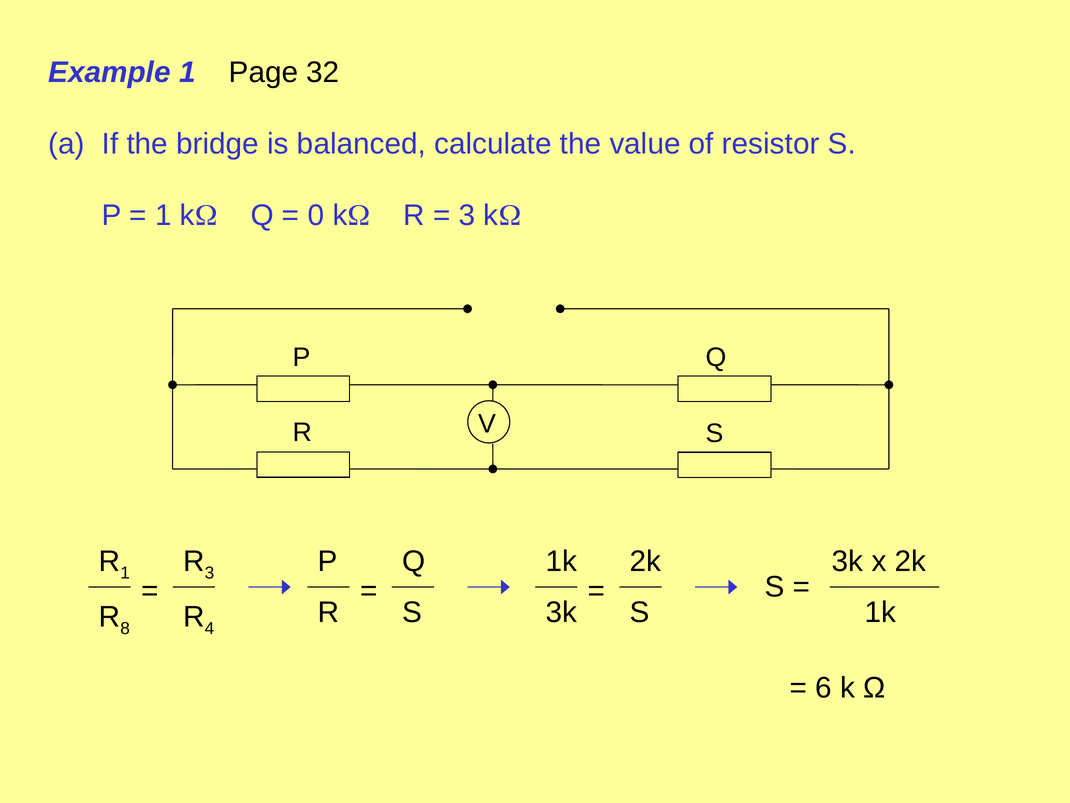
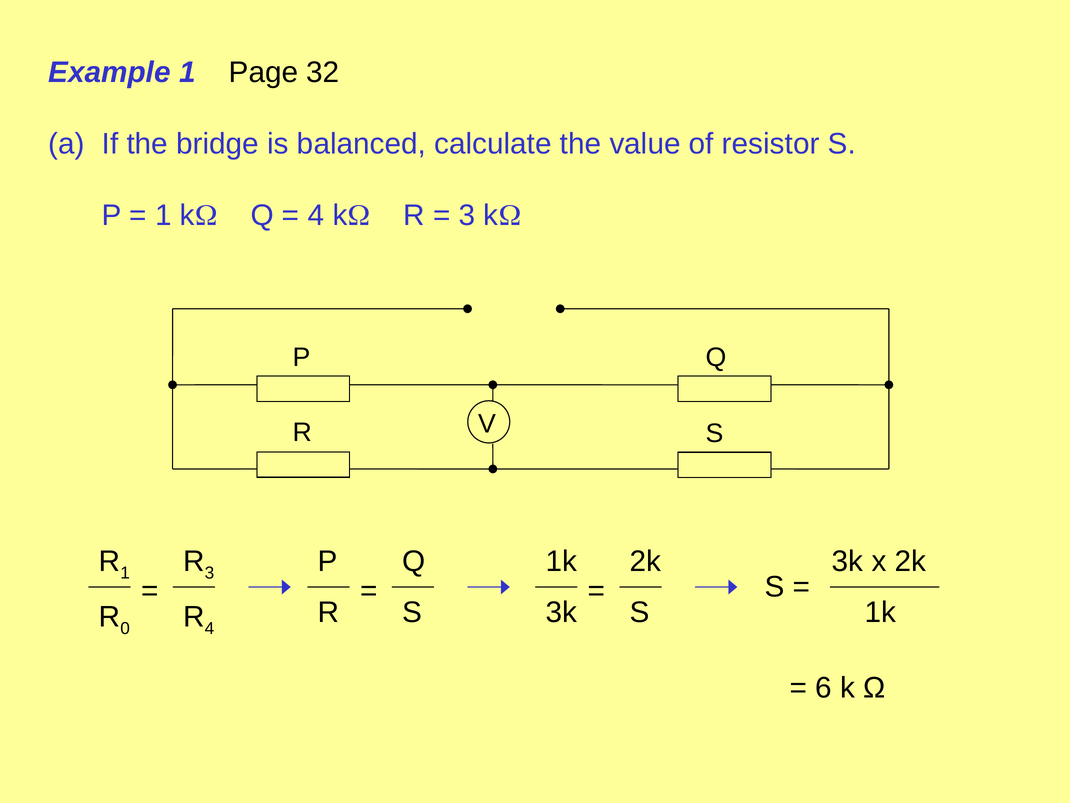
0: 0 -> 4 (316, 215)
8: 8 -> 0 (125, 628)
